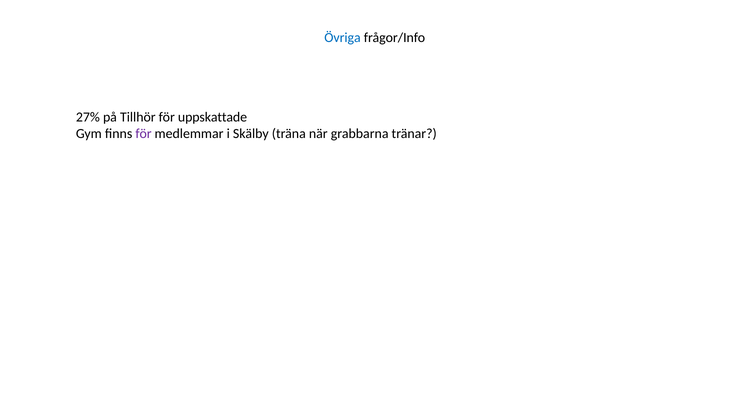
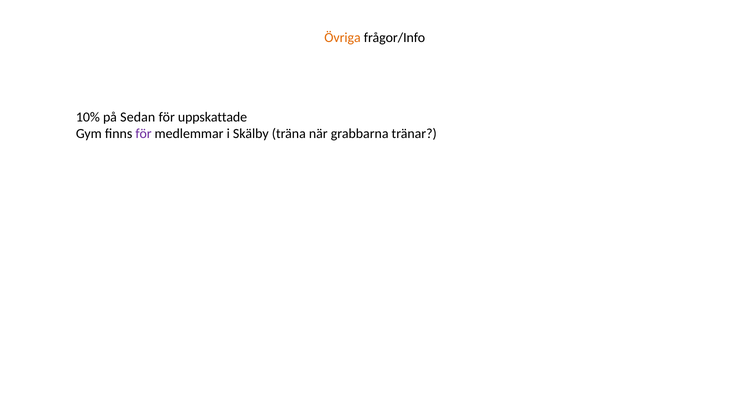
Övriga colour: blue -> orange (343, 37)
27%: 27% -> 10% (88, 117)
Tillhör: Tillhör -> Sedan (138, 117)
